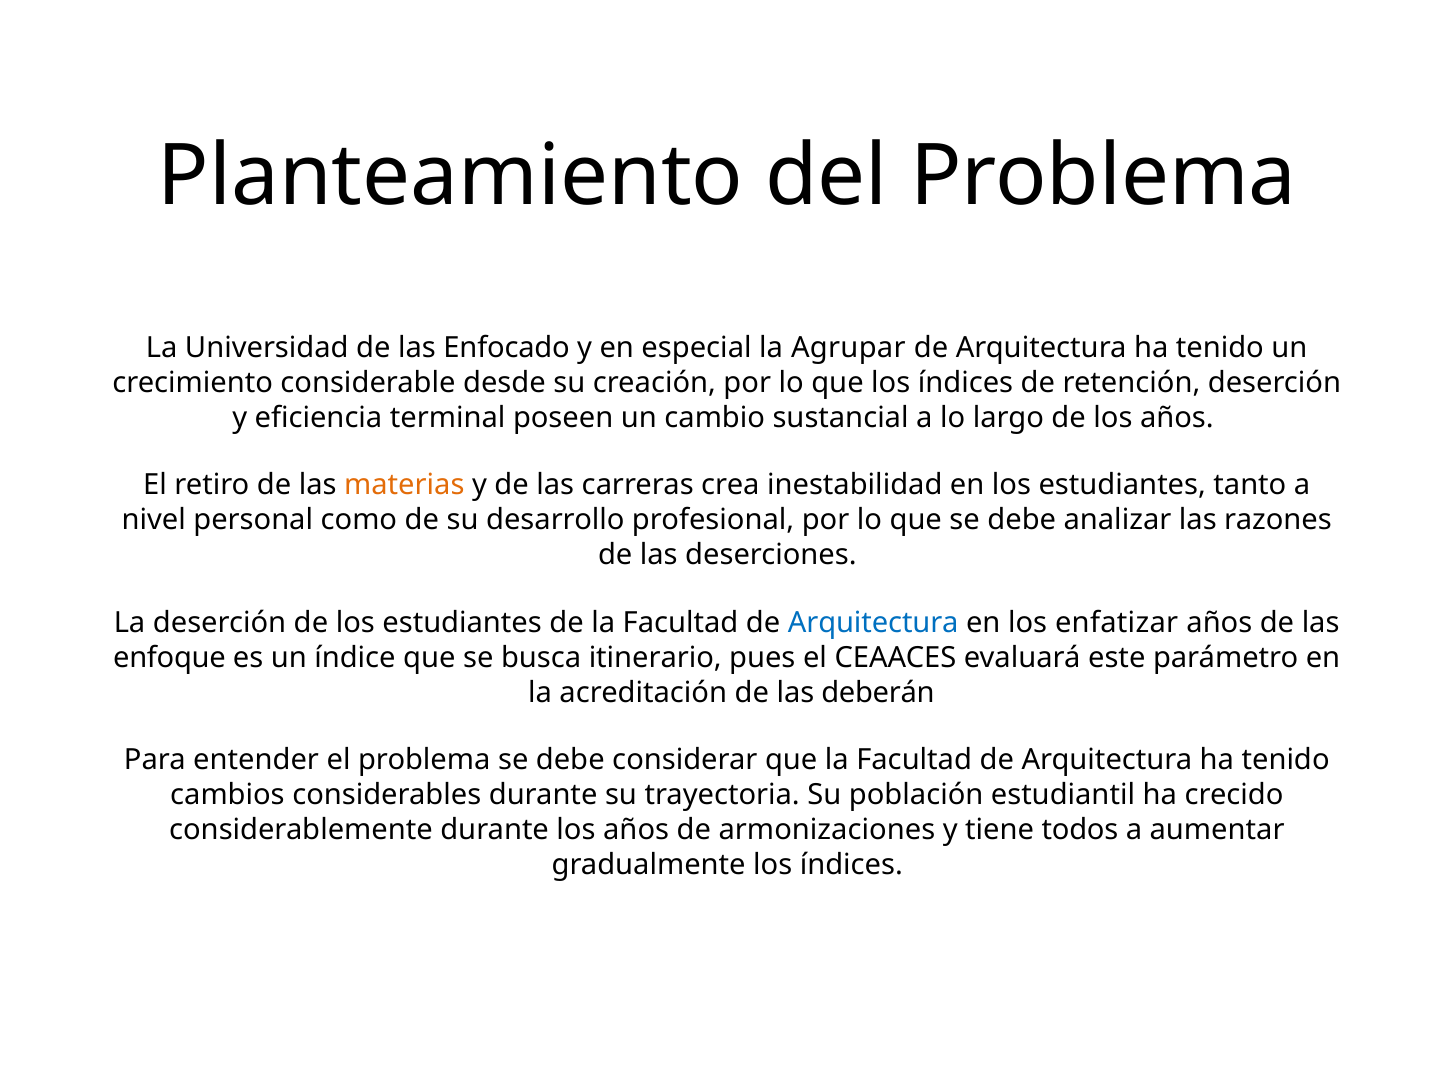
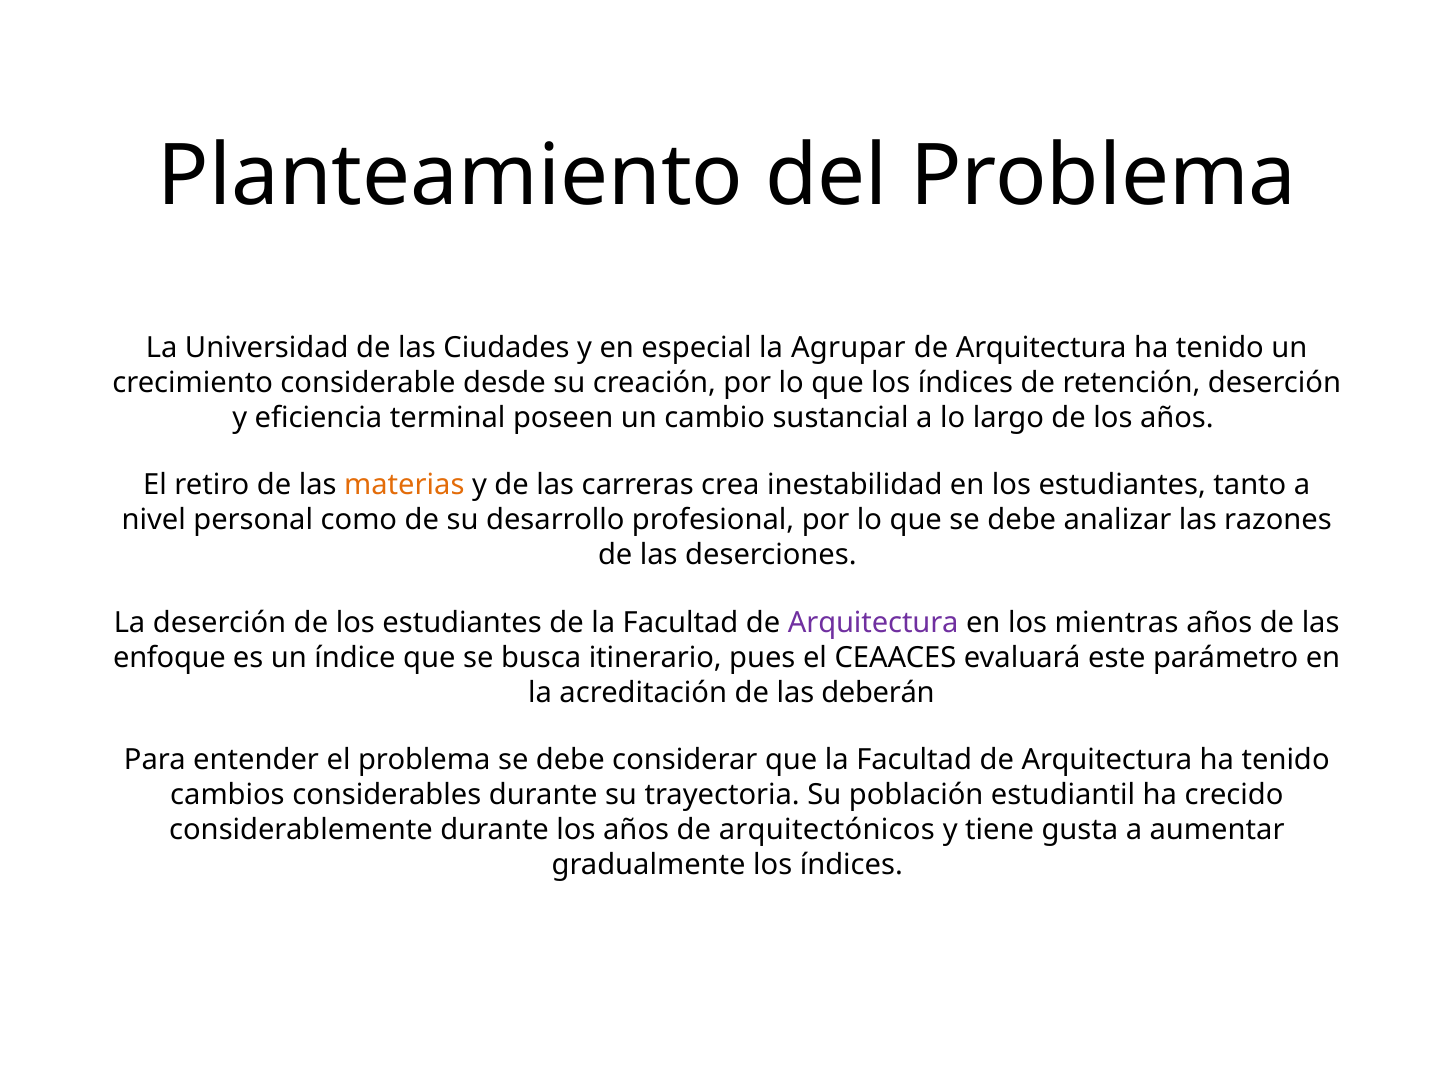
Enfocado: Enfocado -> Ciudades (507, 348)
Arquitectura colour: blue -> purple (873, 623)
enfatizar: enfatizar -> mientras (1117, 623)
armonizaciones: armonizaciones -> arquitectónicos (827, 830)
todos: todos -> gusta (1080, 830)
